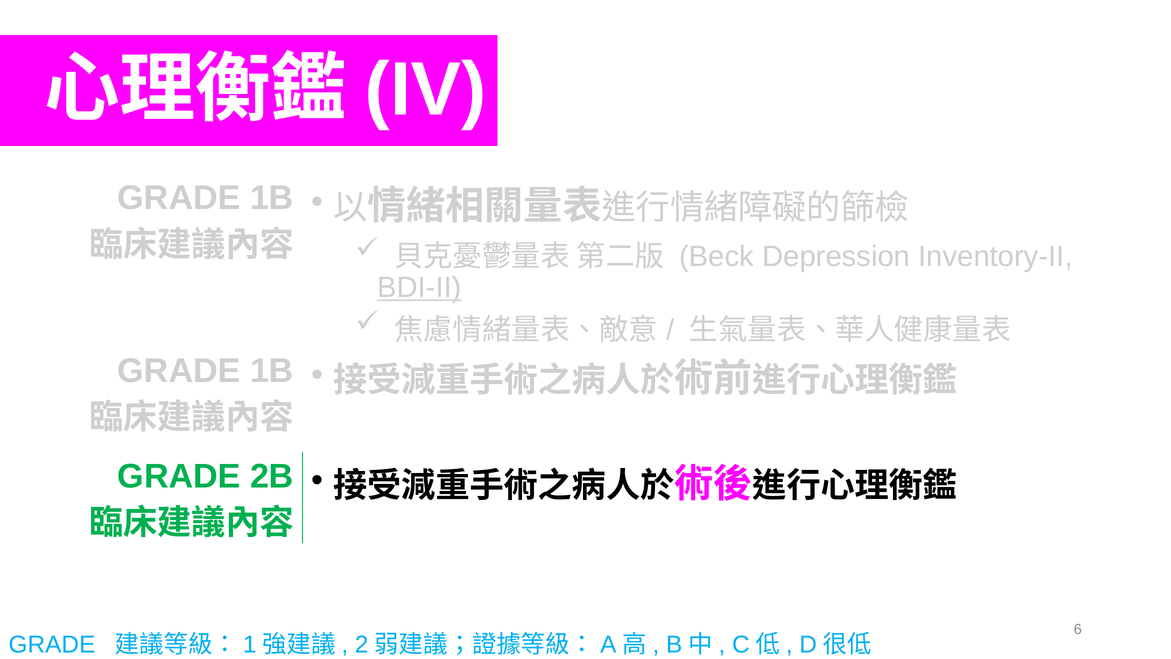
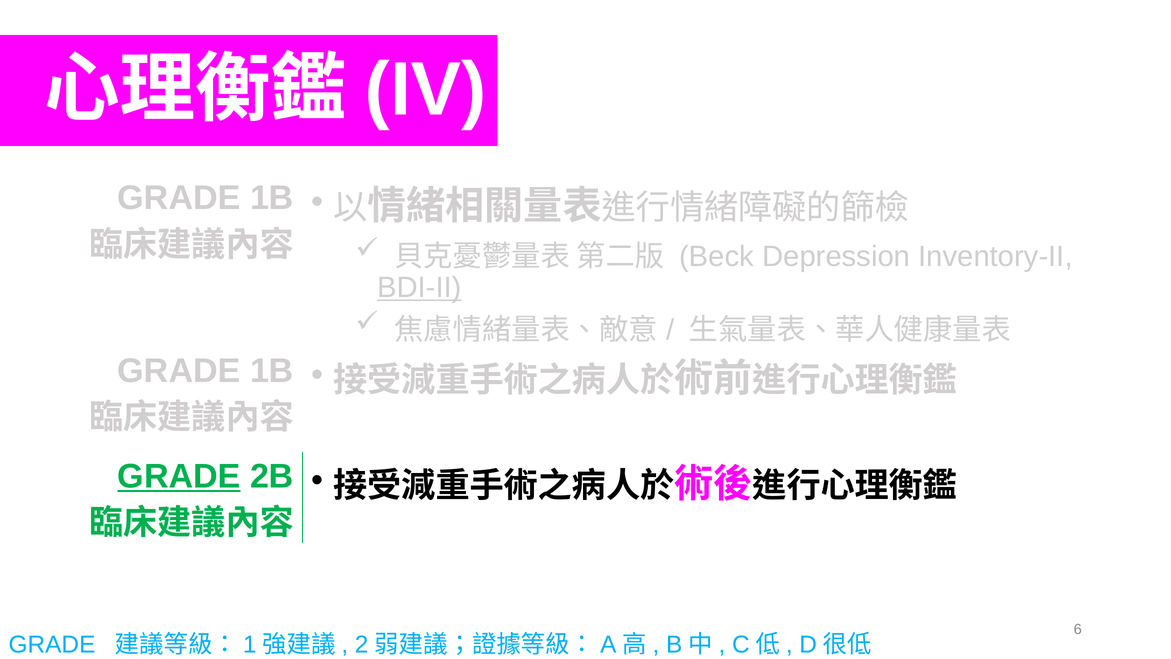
GRADE underline: none -> present (179, 476)
